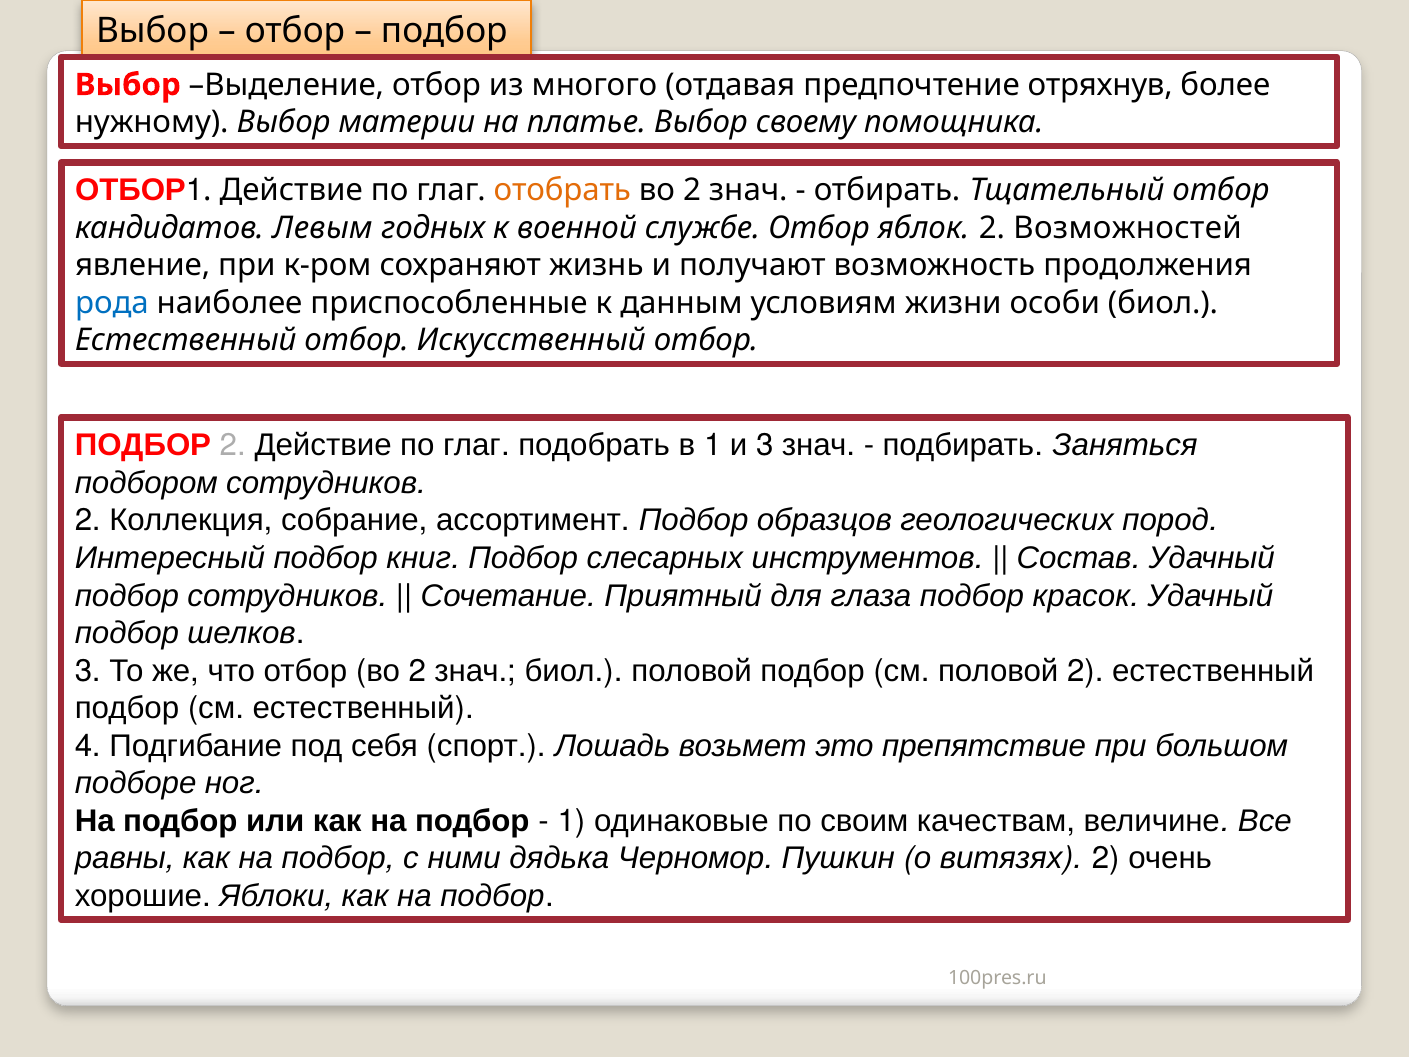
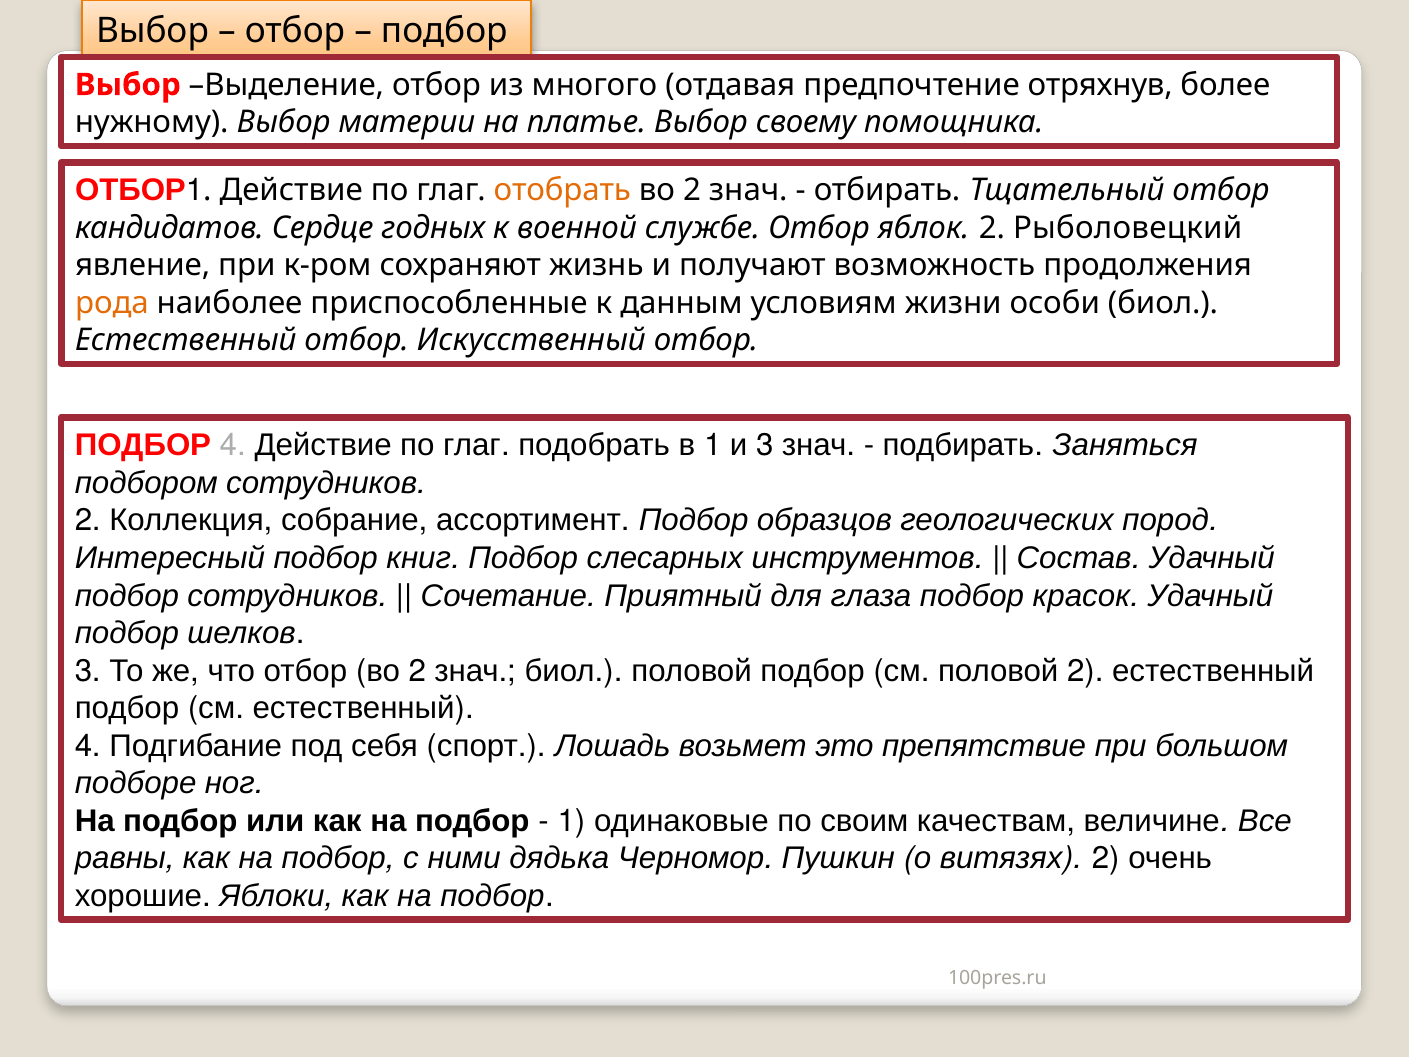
Левым: Левым -> Сердце (323, 228)
Возможностей: Возможностей -> Рыболовецкий (1128, 228)
рода colour: blue -> orange (112, 303)
ПОДБОР 2: 2 -> 4 (233, 445)
